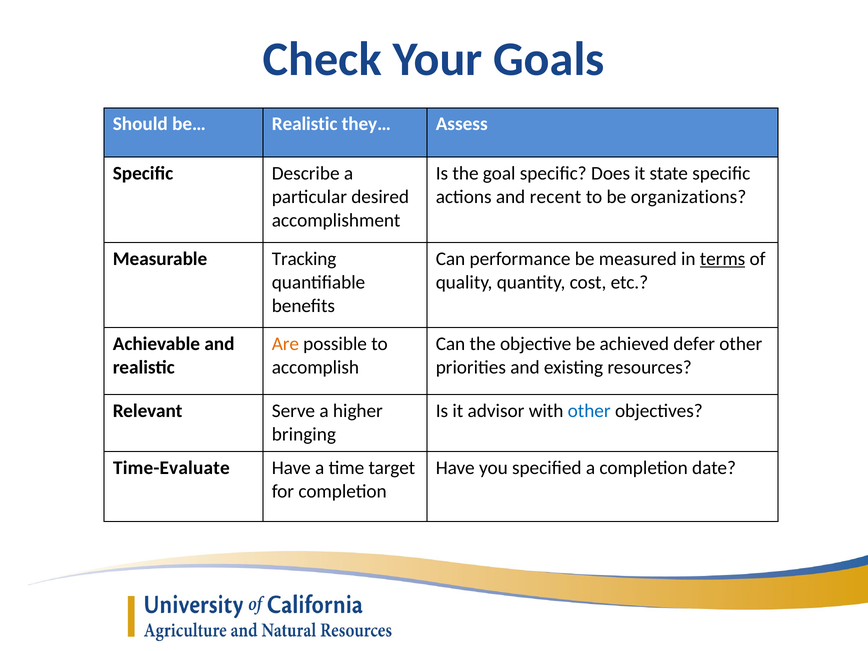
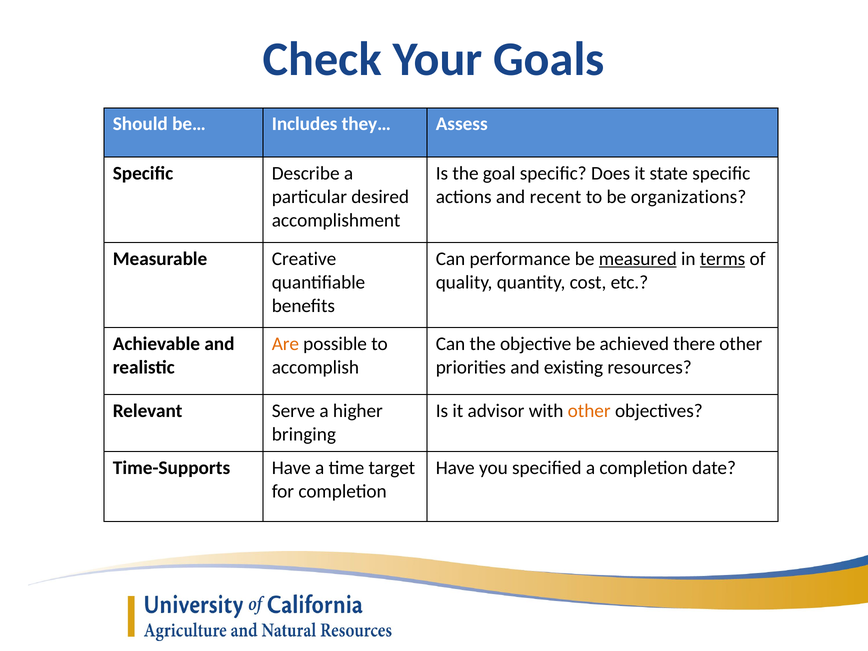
be… Realistic: Realistic -> Includes (305, 124)
Tracking: Tracking -> Creative (304, 259)
measured underline: none -> present (638, 259)
defer: defer -> there (694, 344)
other colour: blue -> orange (589, 411)
Time-Evaluate: Time-Evaluate -> Time-Supports (172, 468)
